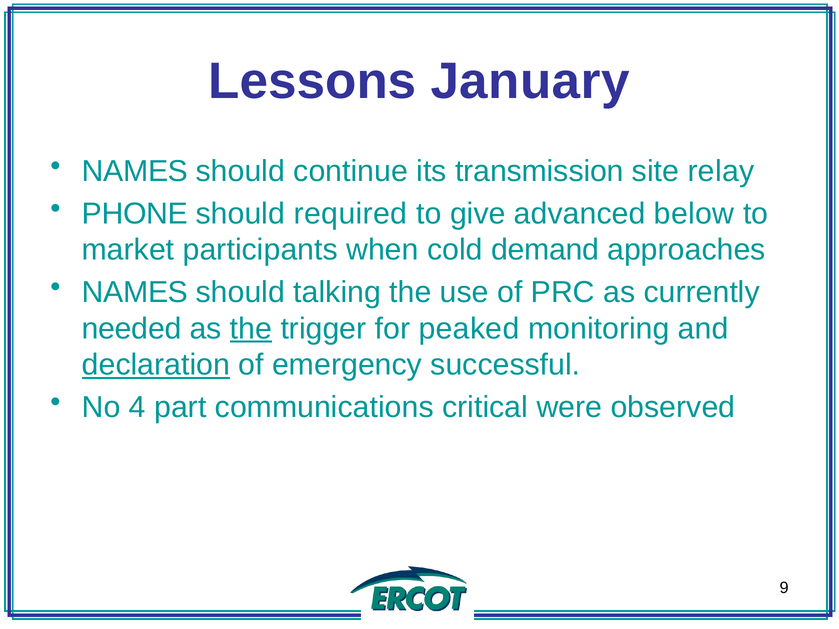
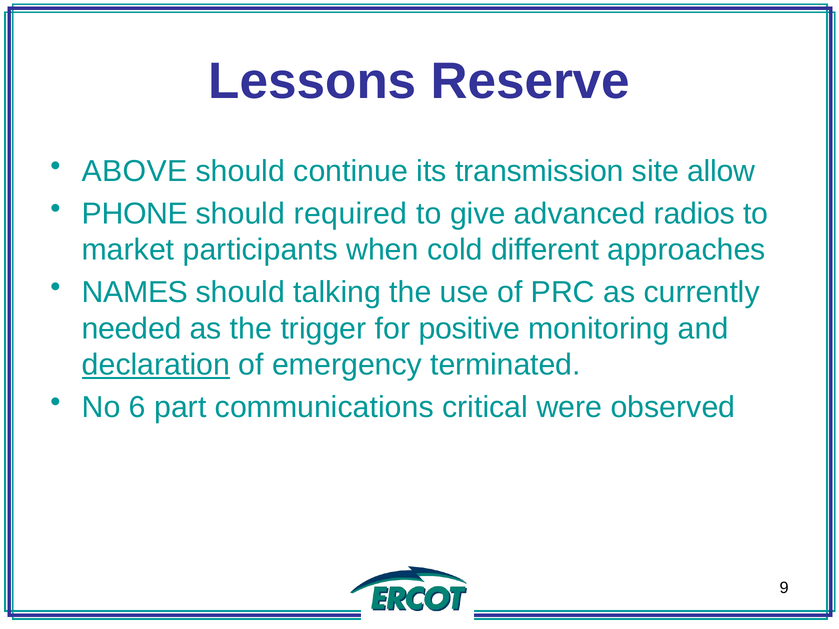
January: January -> Reserve (530, 81)
NAMES: NAMES -> ABOVE (135, 171)
relay: relay -> allow (721, 171)
below: below -> radios (694, 214)
demand: demand -> different (545, 250)
the underline: present -> none (251, 329)
peaked: peaked -> positive (469, 329)
successful: successful -> terminated (505, 365)
4: 4 -> 6 (137, 407)
